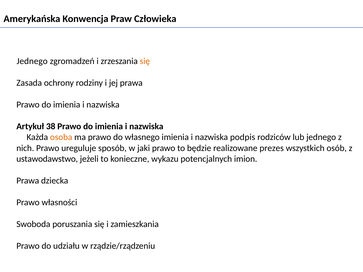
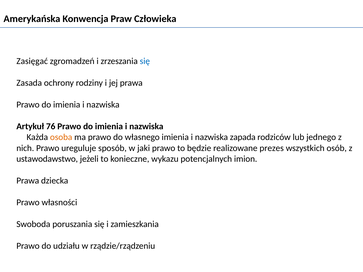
Jednego: Jednego -> Zasięgać (32, 61)
się colour: orange -> blue (145, 61)
38: 38 -> 76 (51, 126)
podpis: podpis -> zapada (243, 137)
